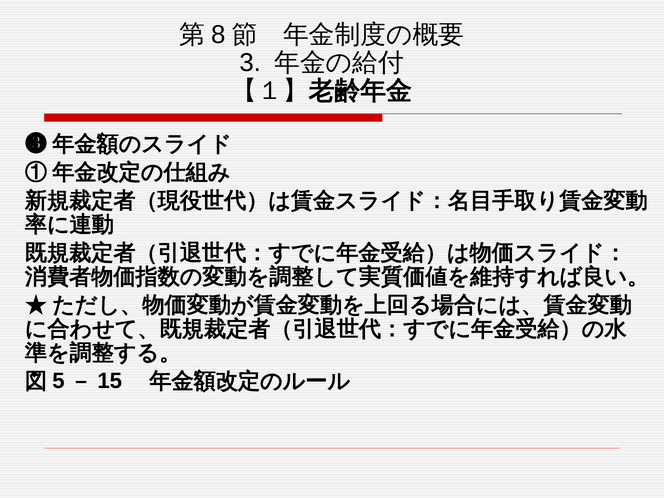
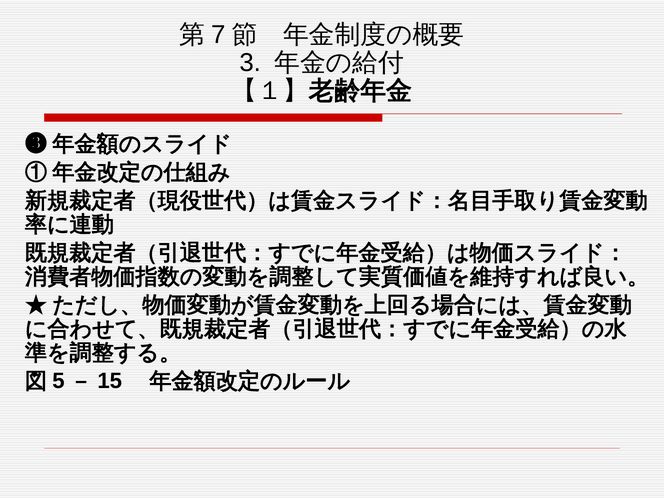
8: 8 -> 7 (218, 35)
